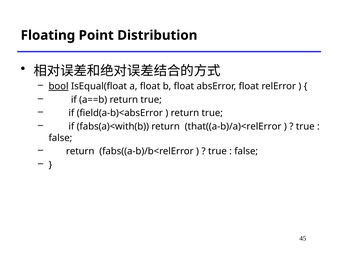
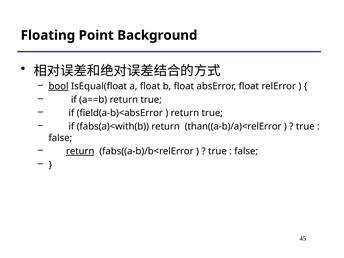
Distribution: Distribution -> Background (157, 35)
that((a-b)/a)<relError: that((a-b)/a)<relError -> than((a-b)/a)<relError (233, 126)
return underline: none -> present (80, 151)
